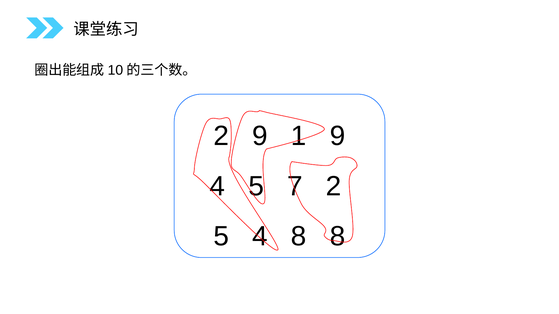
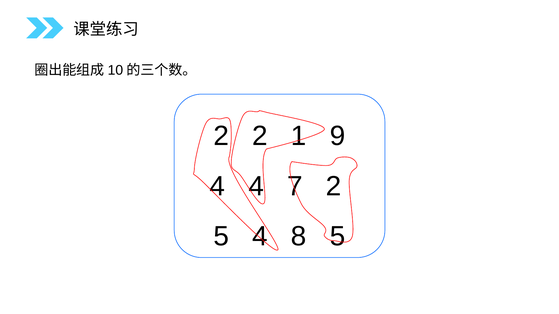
2 9: 9 -> 2 (260, 136)
4 5: 5 -> 4 (256, 186)
8 8: 8 -> 5 (338, 237)
